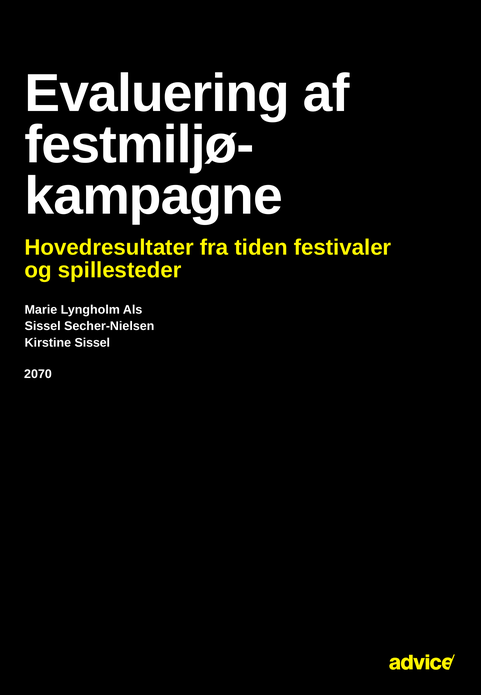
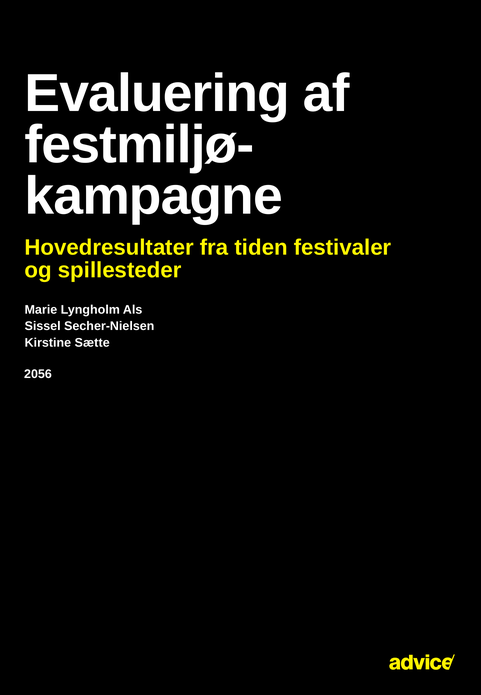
Kirstine Sissel: Sissel -> Sætte (92, 343)
2070: 2070 -> 2056 (38, 374)
